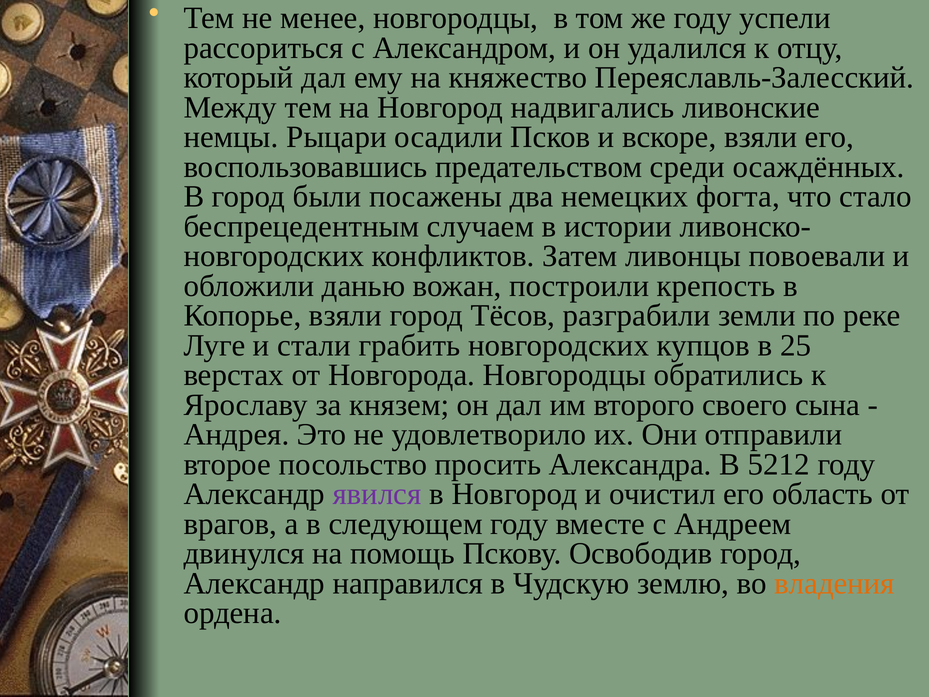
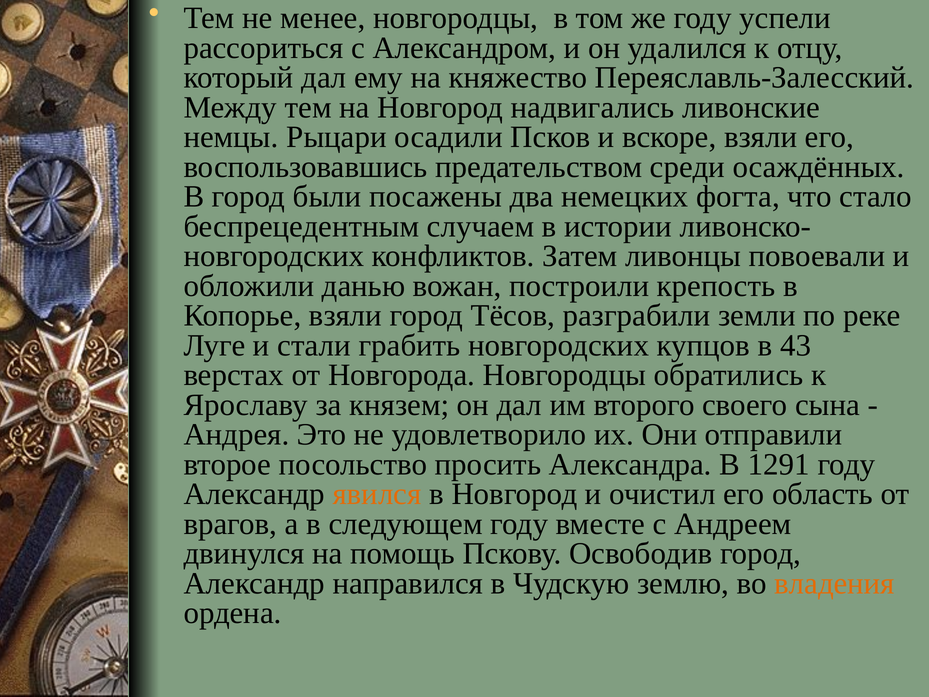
25: 25 -> 43 (796, 345)
5212: 5212 -> 1291 (779, 464)
явился colour: purple -> orange (377, 494)
